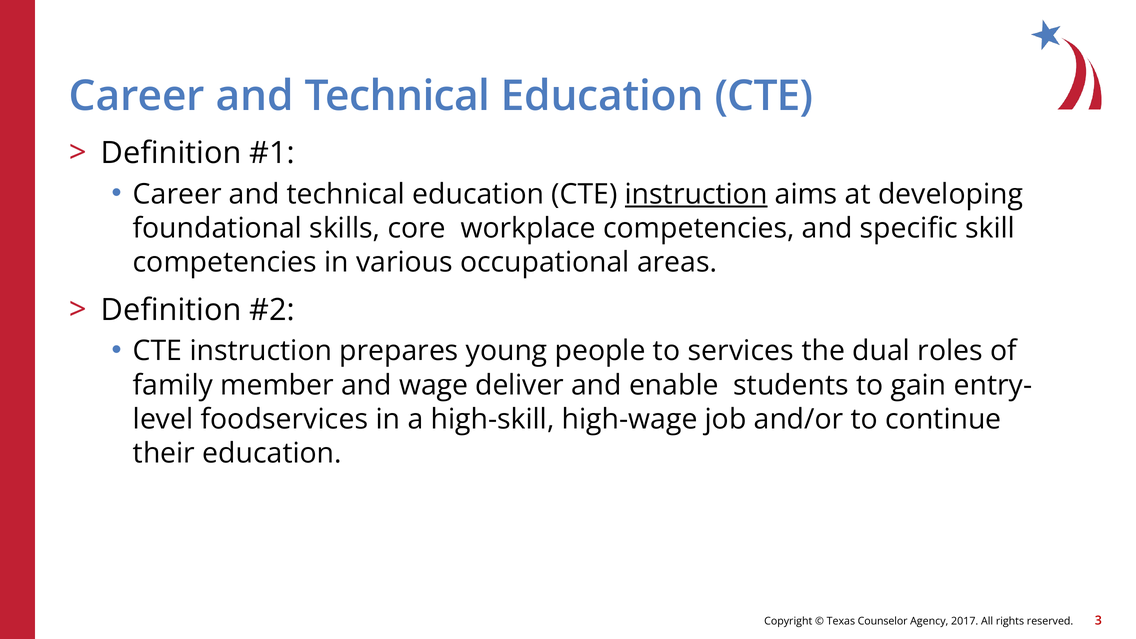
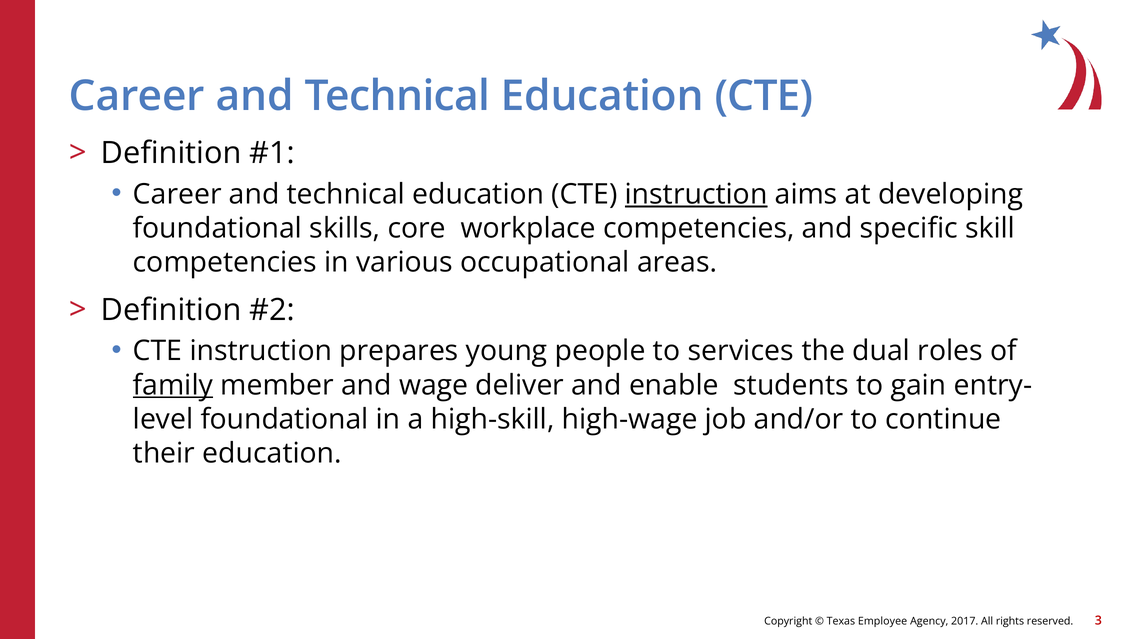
family underline: none -> present (173, 385)
foodservices: foodservices -> foundational (285, 419)
Counselor: Counselor -> Employee (883, 621)
